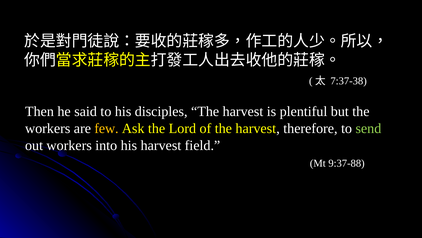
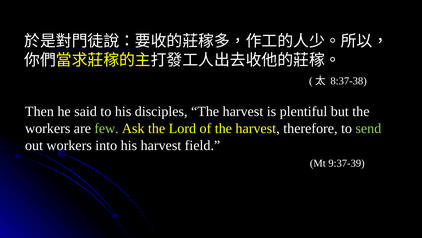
7:37-38: 7:37-38 -> 8:37-38 (349, 81)
few colour: yellow -> light green (106, 128)
9:37-88: 9:37-88 -> 9:37-39 (347, 163)
